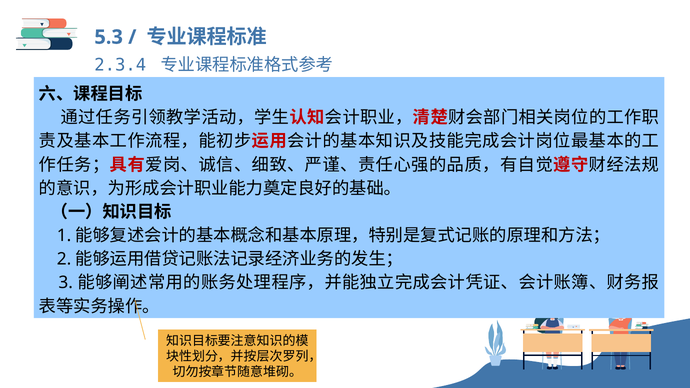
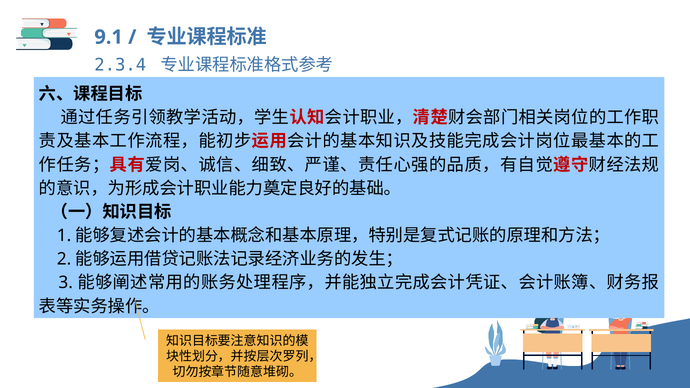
5.3: 5.3 -> 9.1 (109, 37)
